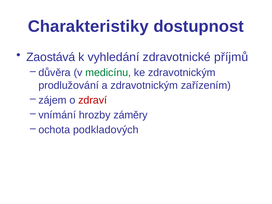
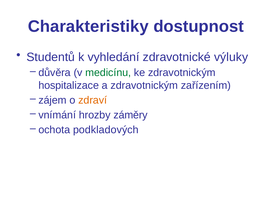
Zaostává: Zaostává -> Studentů (51, 57)
příjmů: příjmů -> výluky (231, 57)
prodlužování: prodlužování -> hospitalizace (69, 85)
zdraví colour: red -> orange (93, 100)
